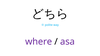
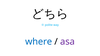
where colour: purple -> blue (39, 42)
